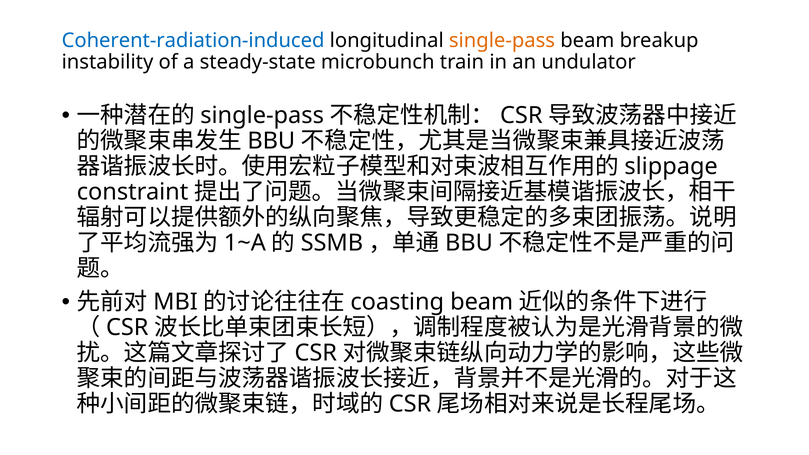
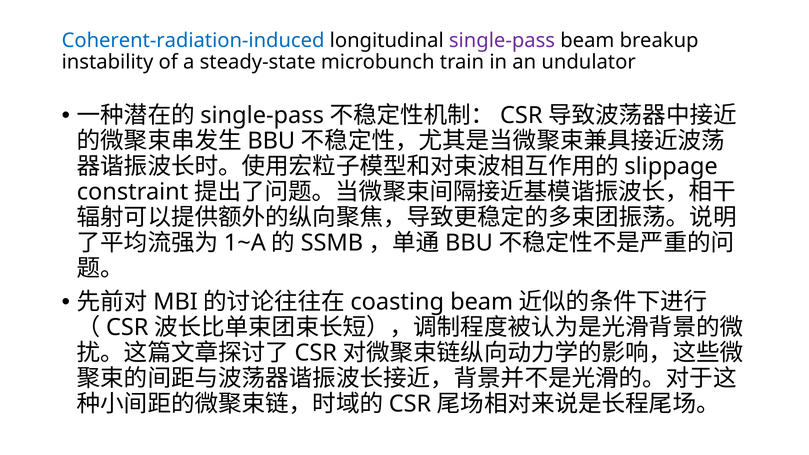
single-pass colour: orange -> purple (502, 40)
